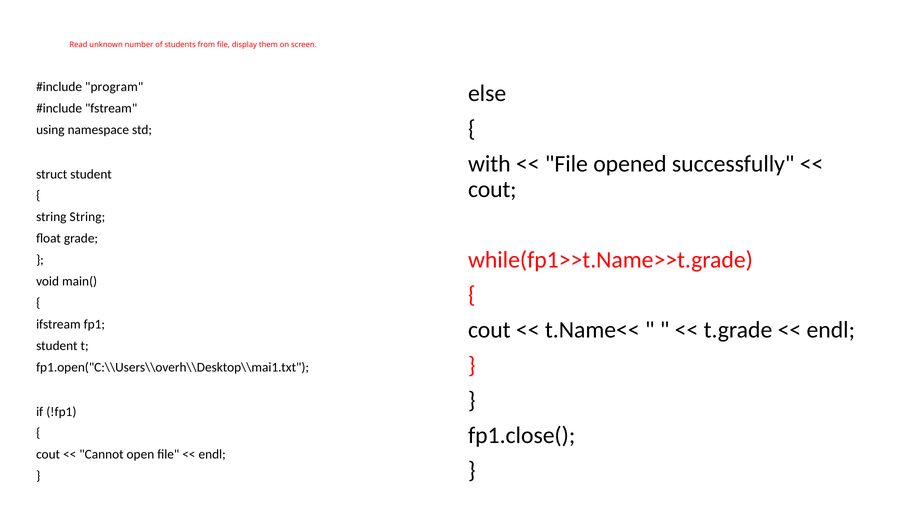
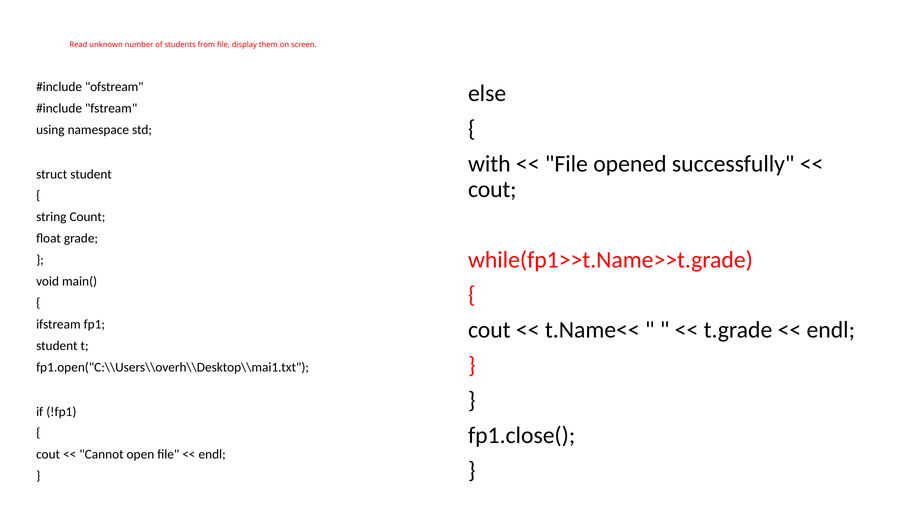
program: program -> ofstream (114, 87)
string String: String -> Count (87, 217)
